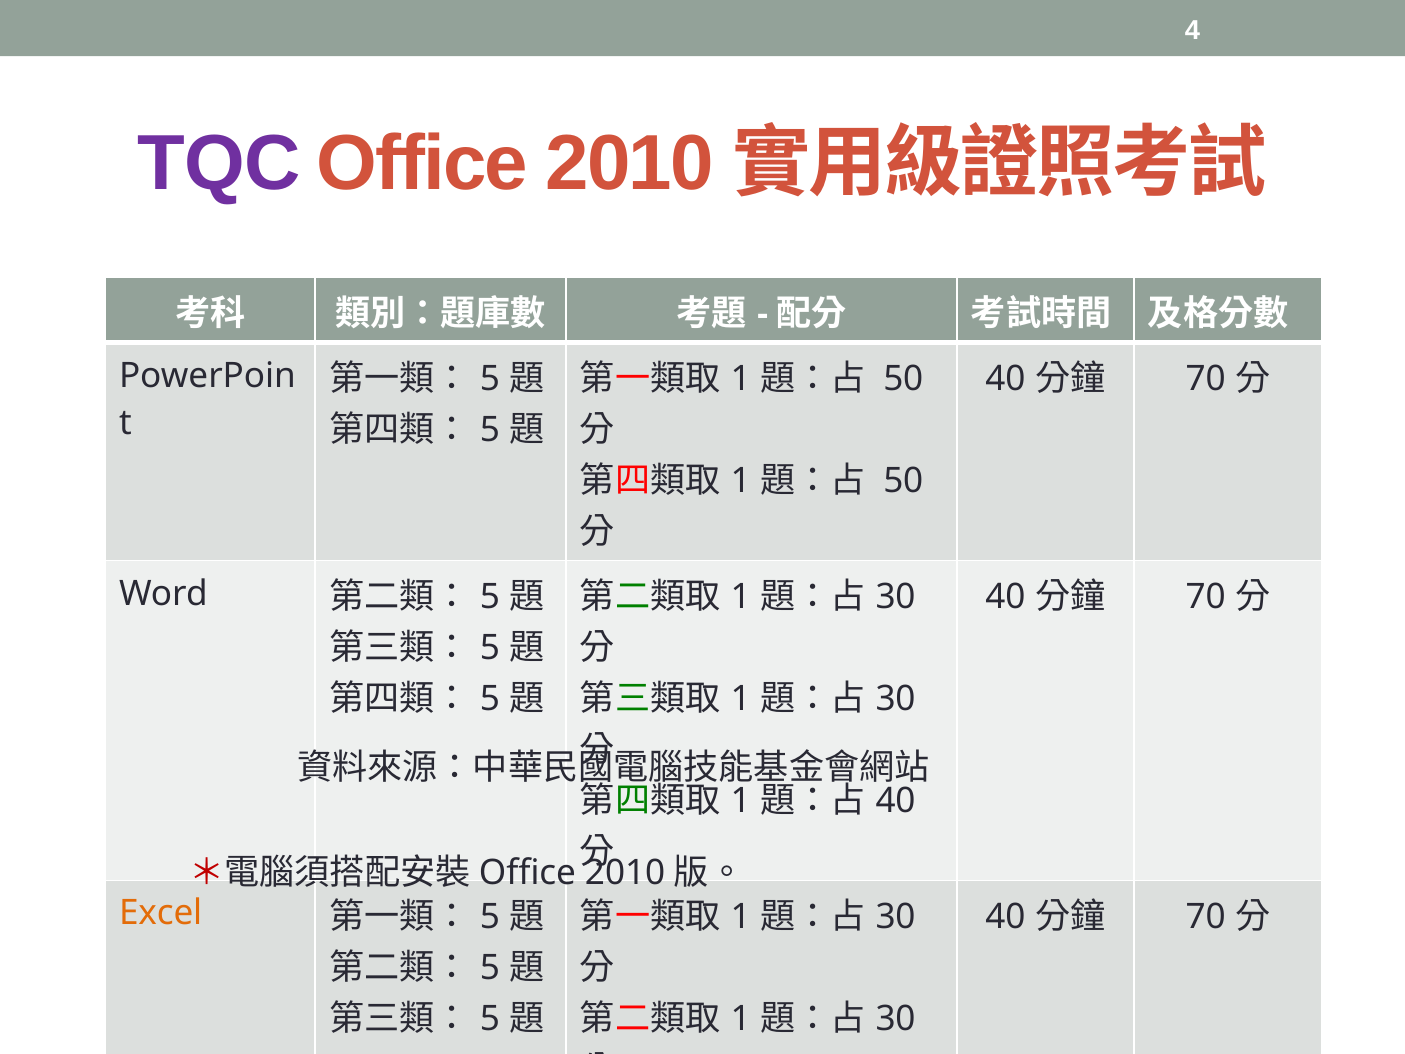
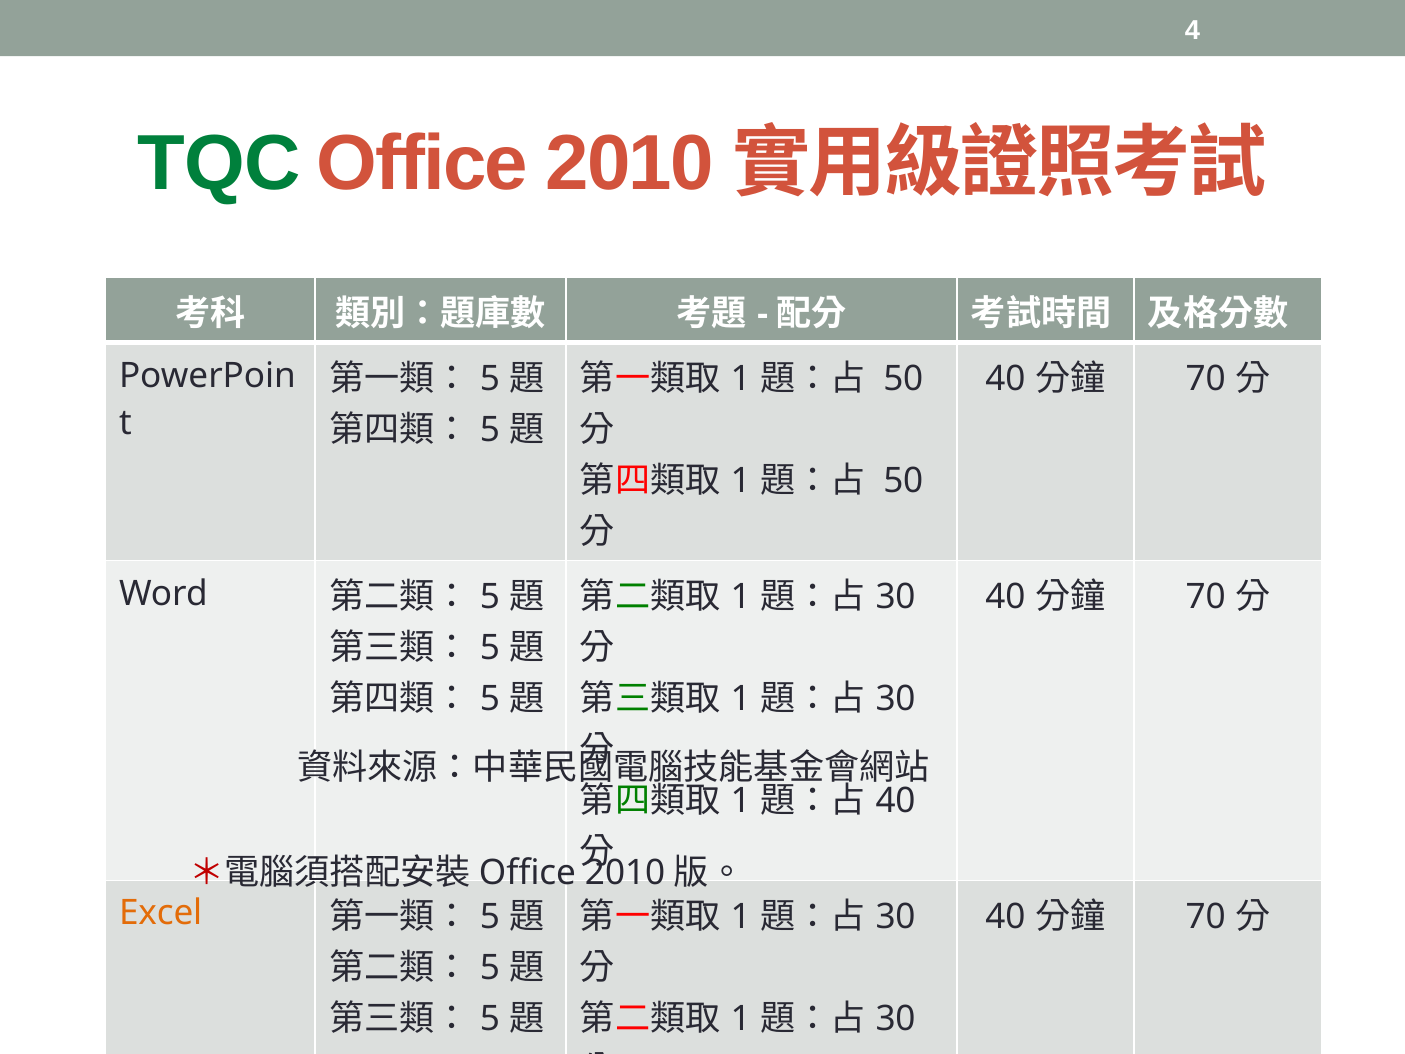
TQC colour: purple -> green (219, 164)
